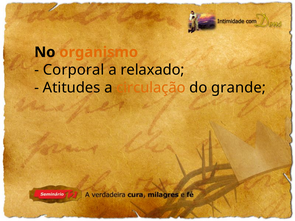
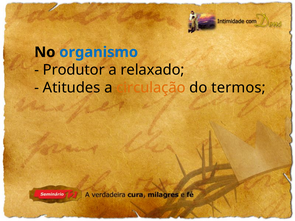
organismo colour: orange -> blue (99, 52)
Corporal: Corporal -> Produtor (74, 70)
grande: grande -> termos (239, 88)
